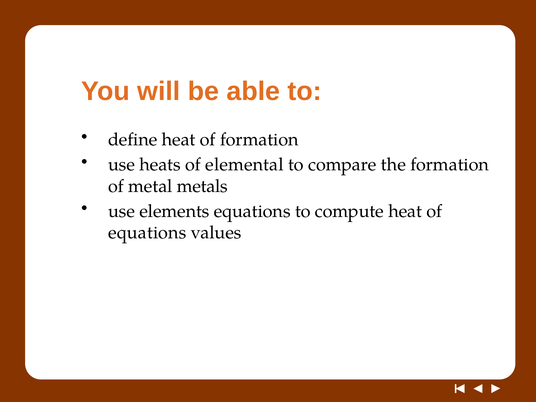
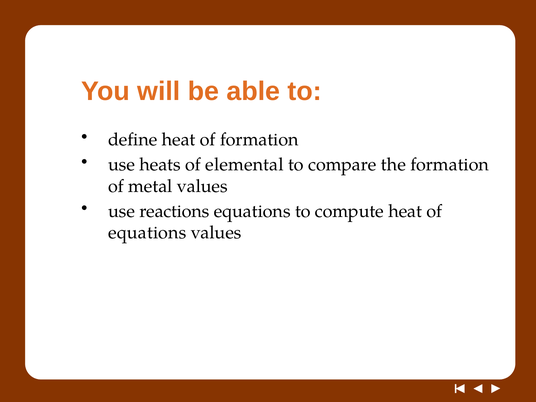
metal metals: metals -> values (202, 186)
elements: elements -> reactions (174, 211)
